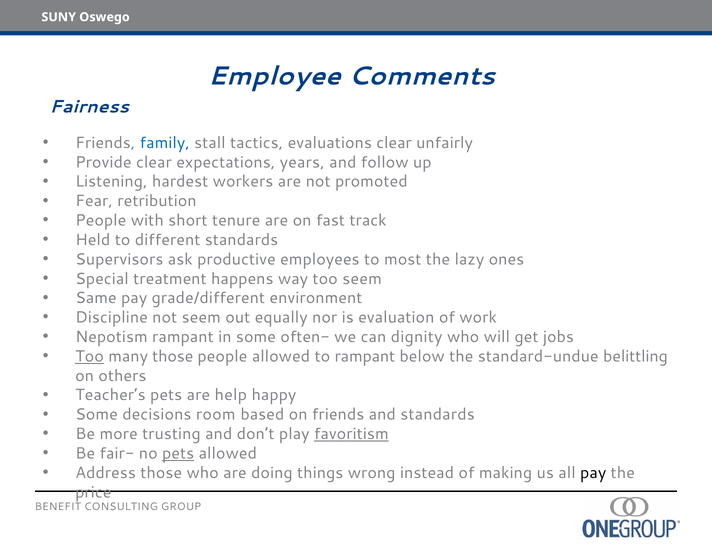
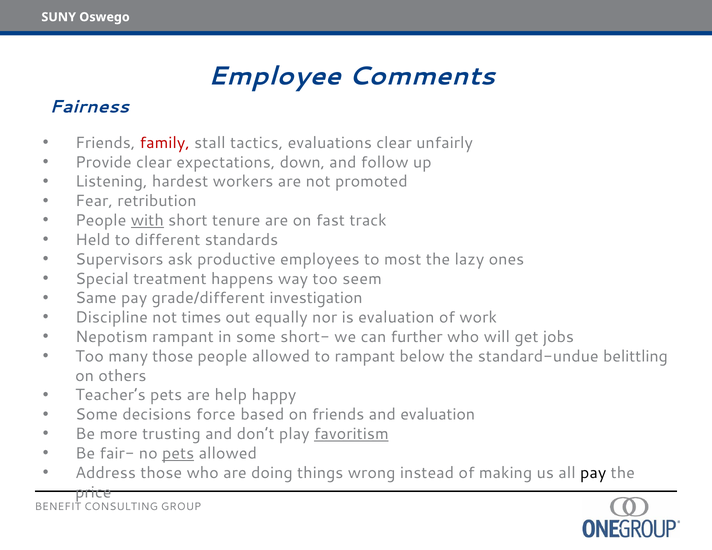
family colour: blue -> red (165, 143)
years: years -> down (302, 162)
with underline: none -> present (147, 221)
environment: environment -> investigation (316, 298)
not seem: seem -> times (201, 318)
often-: often- -> short- (305, 337)
dignity: dignity -> further (417, 337)
Too underline: present -> none (89, 356)
room: room -> force (216, 415)
and standards: standards -> evaluation (438, 415)
